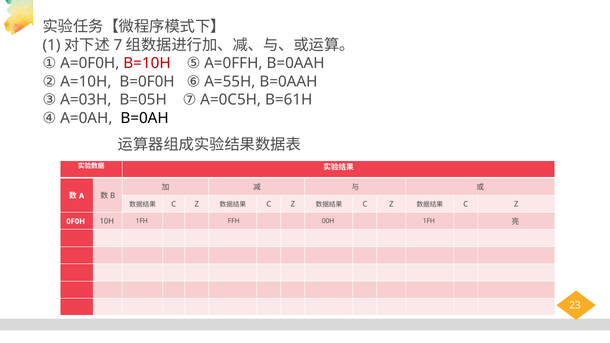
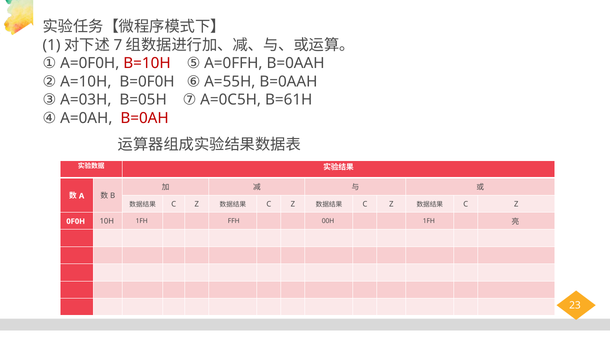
B=0AH colour: black -> red (145, 118)
